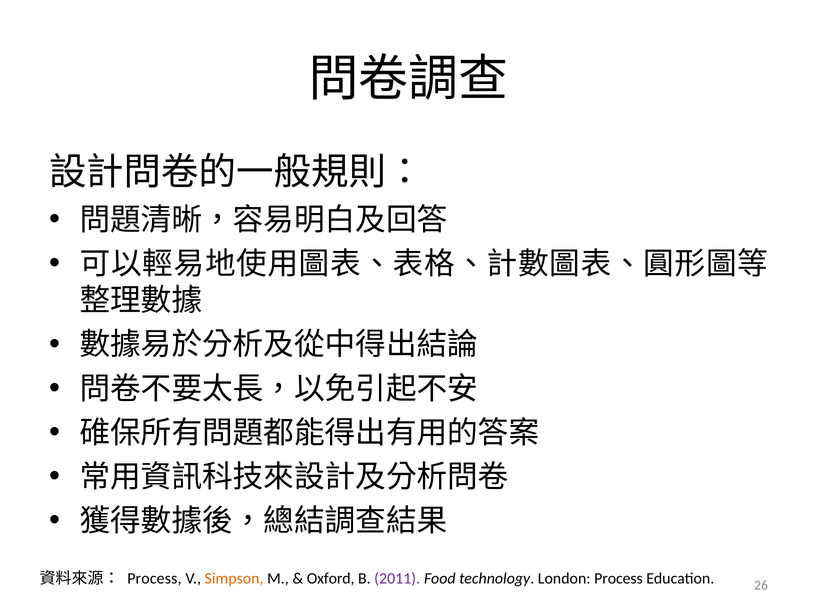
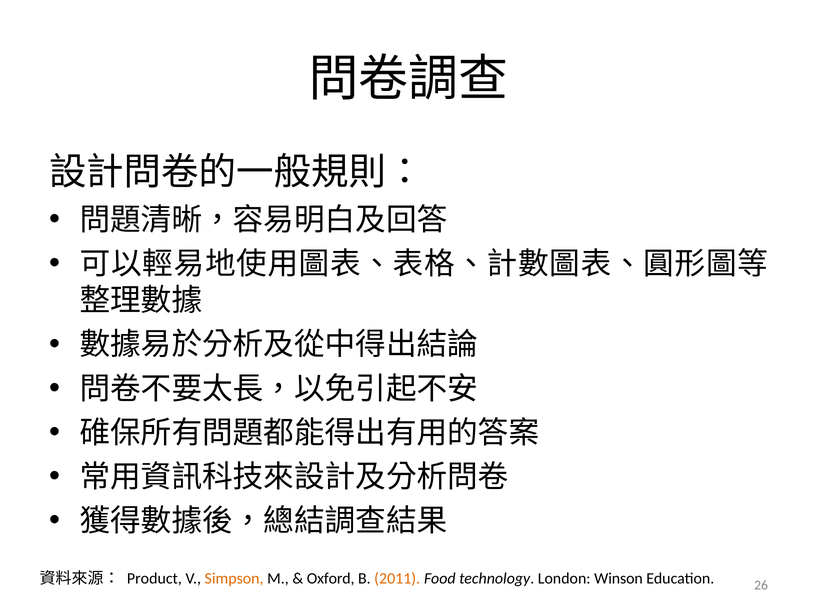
Process: Process -> Product (154, 578)
2011 colour: purple -> orange (397, 578)
London Process: Process -> Winson (619, 578)
